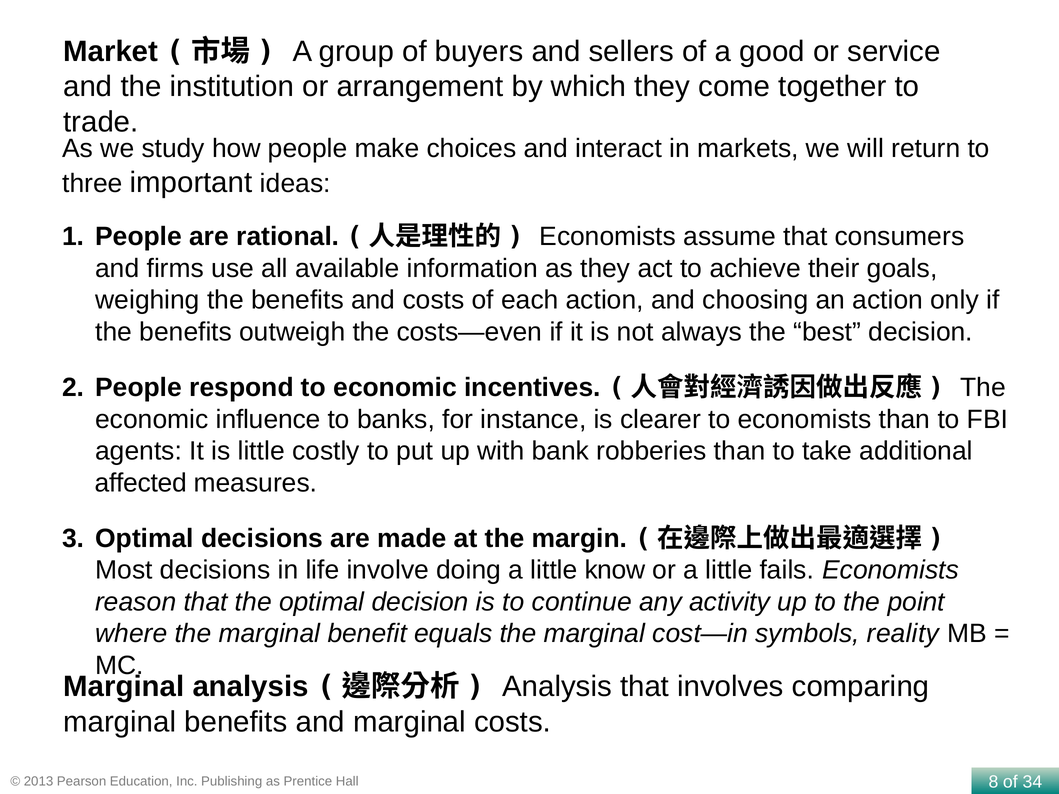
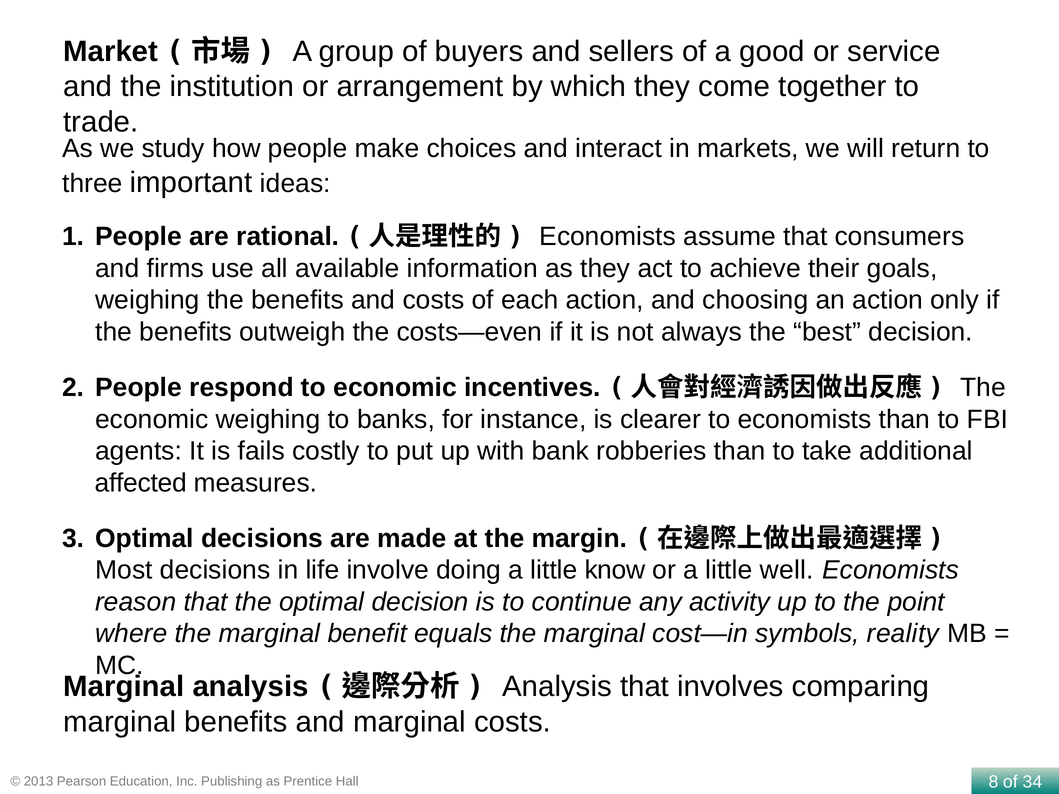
economic influence: influence -> weighing (268, 419)
is little: little -> fails (261, 451)
fails: fails -> well (787, 570)
